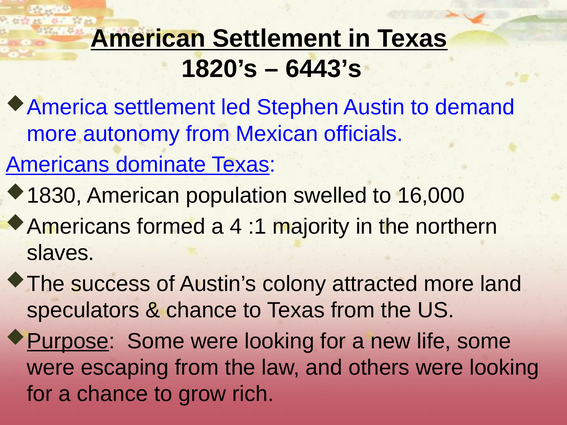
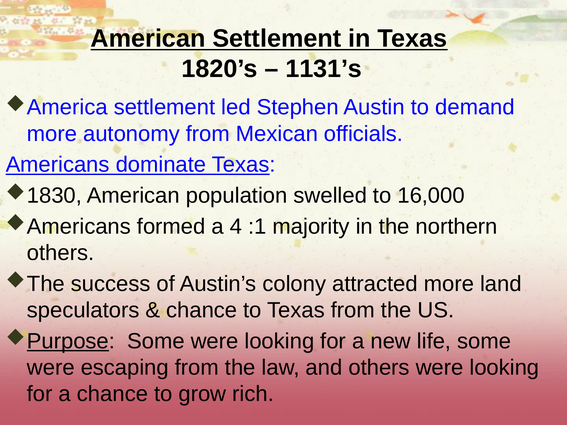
6443’s: 6443’s -> 1131’s (324, 69)
slaves: slaves -> others (61, 253)
